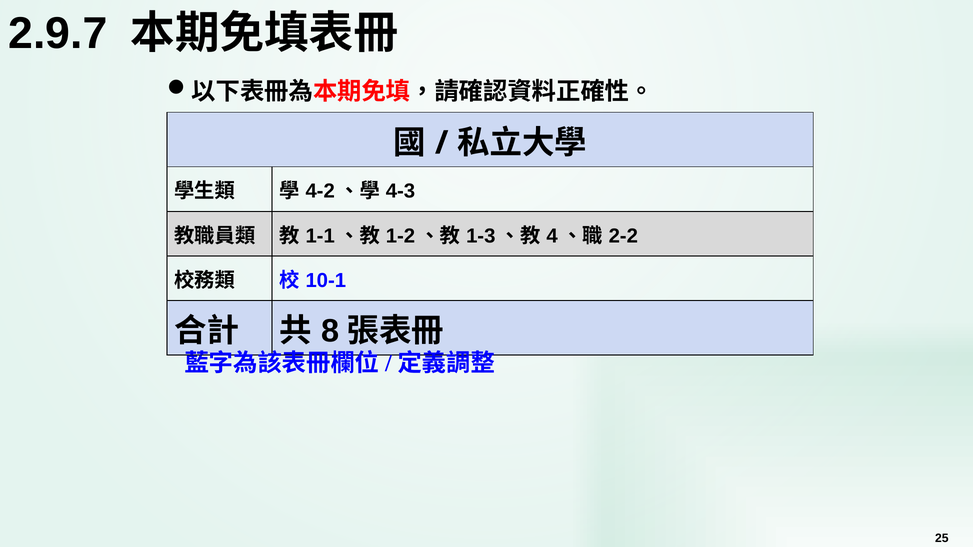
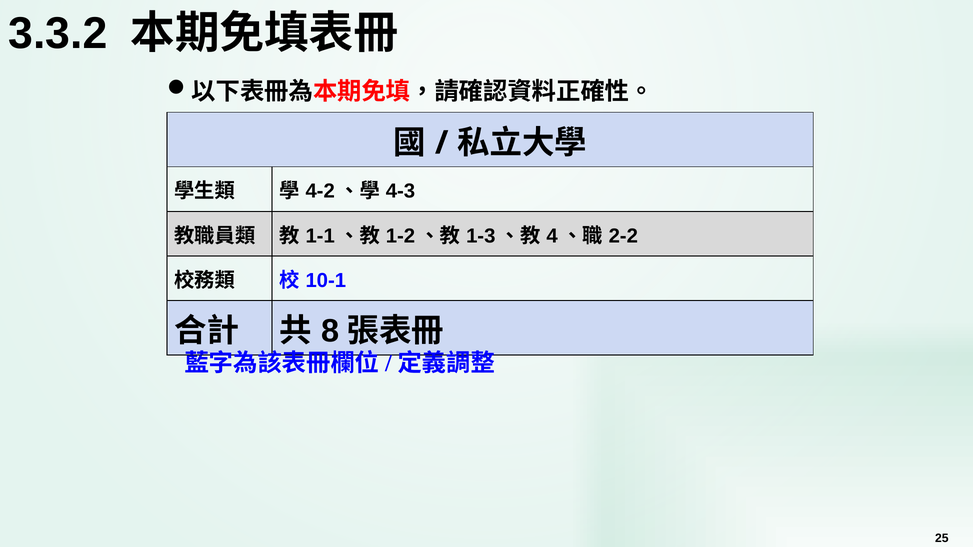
2.9.7: 2.9.7 -> 3.3.2 (58, 33)
